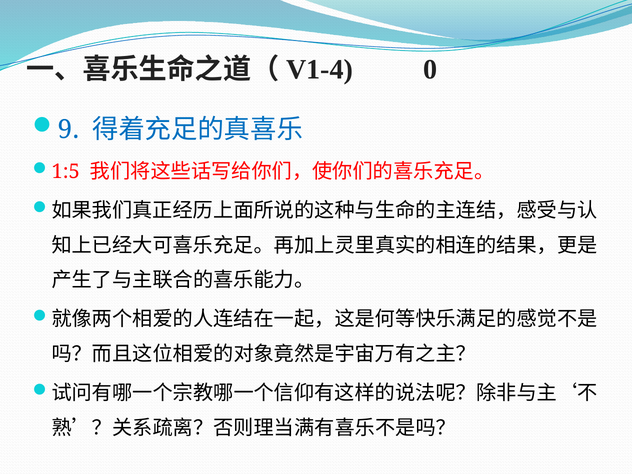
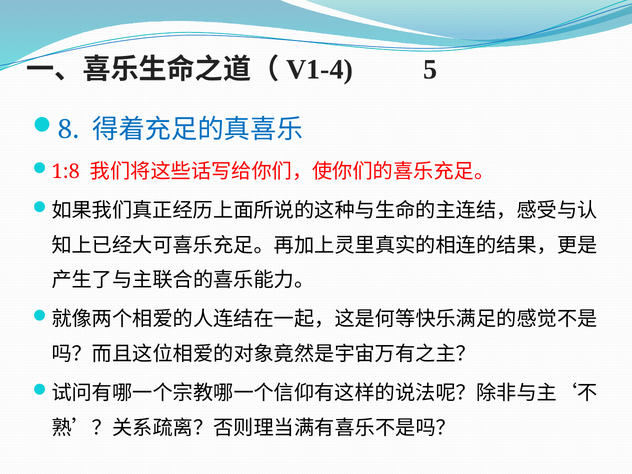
0: 0 -> 5 (430, 69)
9: 9 -> 8 (69, 129)
1:5: 1:5 -> 1:8 (66, 172)
